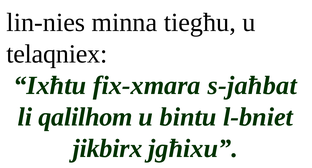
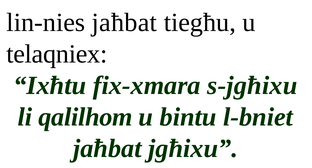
lin-nies minna: minna -> jaħbat (124, 23)
s-jaħbat: s-jaħbat -> s-jgħixu (252, 86)
jikbirx: jikbirx -> jaħbat (107, 148)
